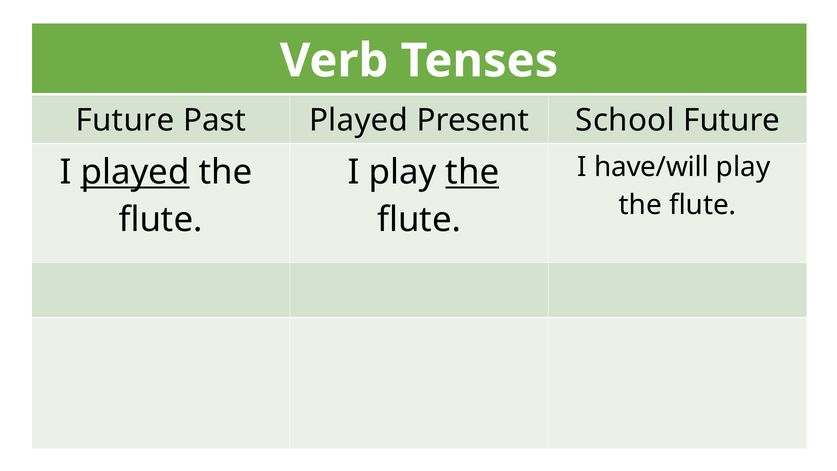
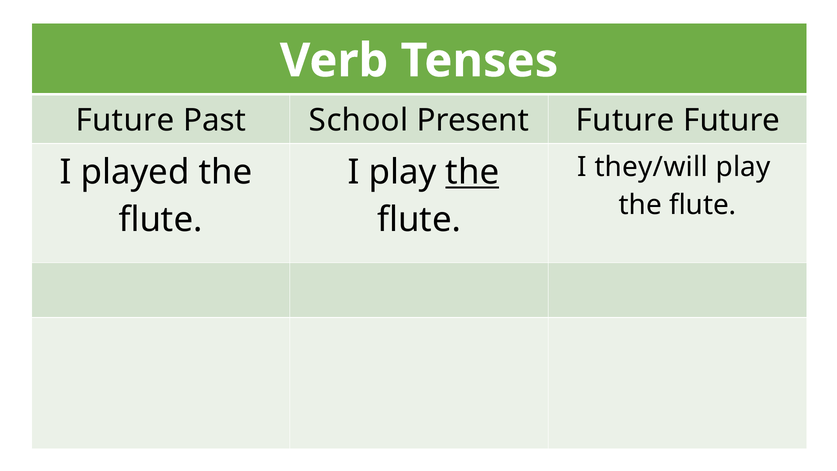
Past Played: Played -> School (359, 120)
Present School: School -> Future (625, 120)
have/will: have/will -> they/will (651, 167)
played underline: present -> none (135, 172)
